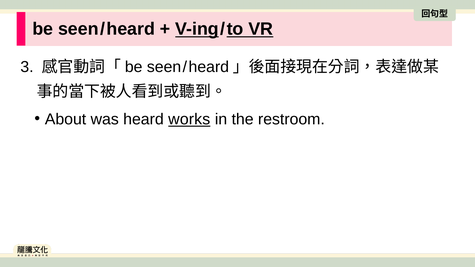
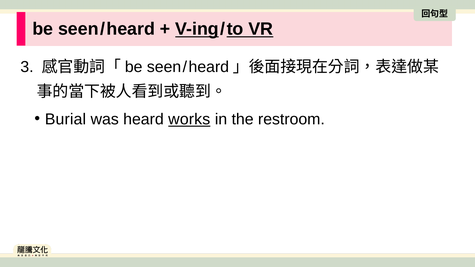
About: About -> Burial (65, 119)
